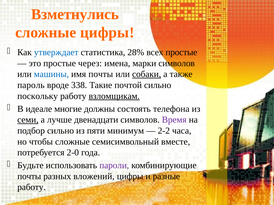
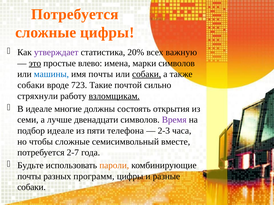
Взметнулись: Взметнулись -> Потребуется (75, 14)
утверждает colour: blue -> purple (56, 52)
28%: 28% -> 20% (136, 52)
всех простые: простые -> важную (181, 52)
это underline: none -> present (35, 63)
через: через -> влево (90, 63)
пароль: пароль -> собаки (31, 85)
338: 338 -> 723 (79, 85)
поскольку: поскольку -> стряхнули (38, 96)
телефона: телефона -> открытия (171, 109)
семи underline: present -> none (28, 120)
подбор сильно: сильно -> идеале (60, 131)
минимум: минимум -> телефона (126, 131)
2-2: 2-2 -> 2-3 (164, 131)
2-0: 2-0 -> 2-7 (73, 153)
пароли colour: purple -> orange (114, 166)
вложений: вложений -> программ (94, 177)
работу: работу -> собаки (32, 188)
